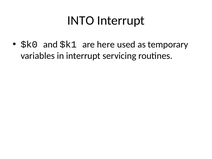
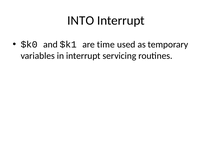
here: here -> time (106, 44)
